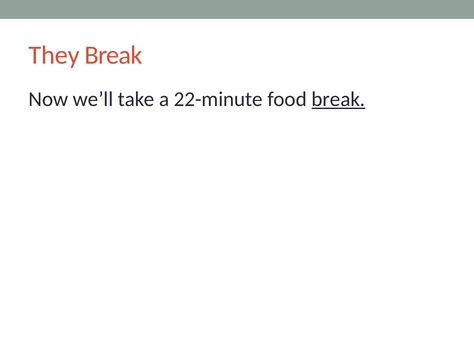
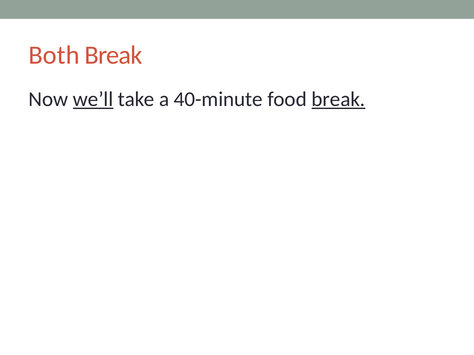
They: They -> Both (54, 55)
we’ll underline: none -> present (93, 99)
22-minute: 22-minute -> 40-minute (218, 99)
